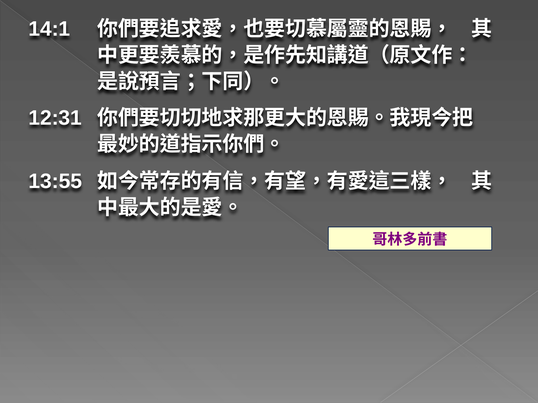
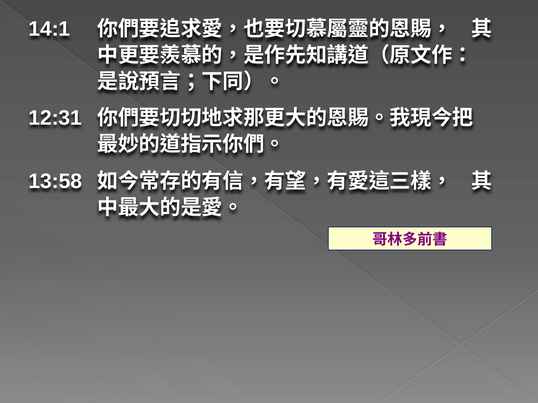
13:55: 13:55 -> 13:58 (55, 182)
